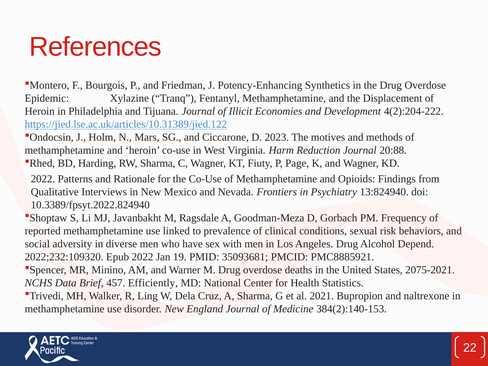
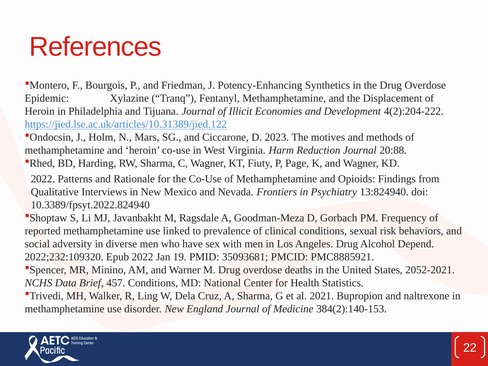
2075-2021: 2075-2021 -> 2052-2021 (430, 270)
457 Efficiently: Efficiently -> Conditions (153, 283)
